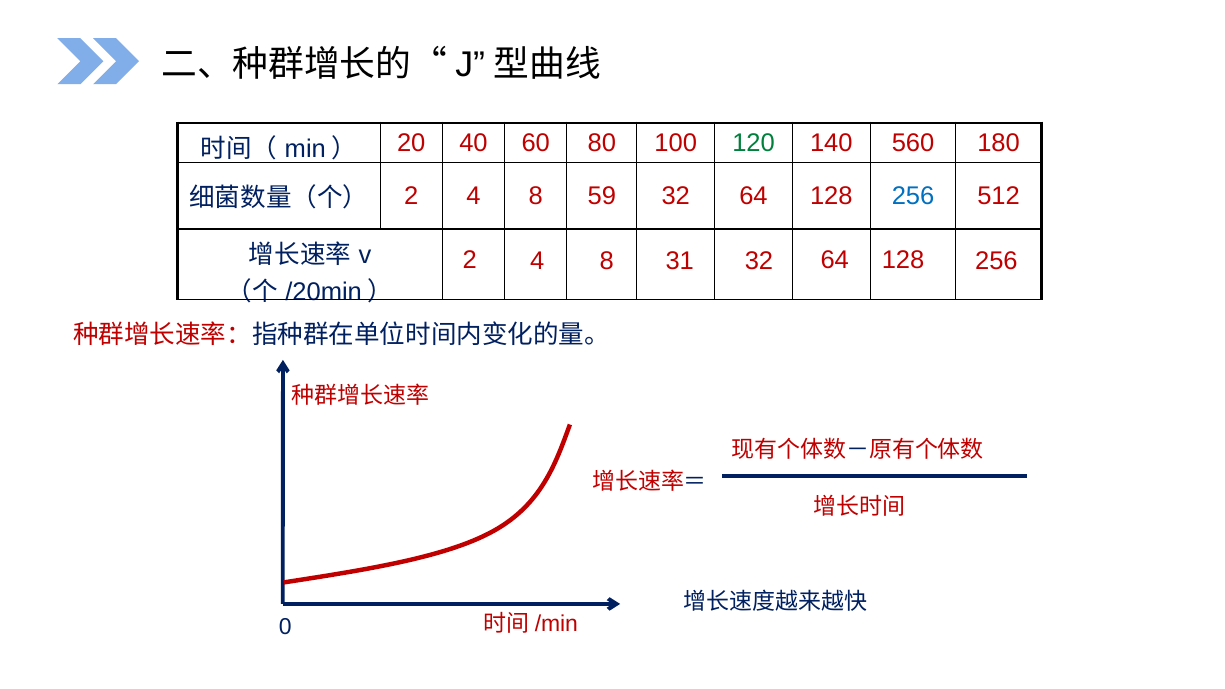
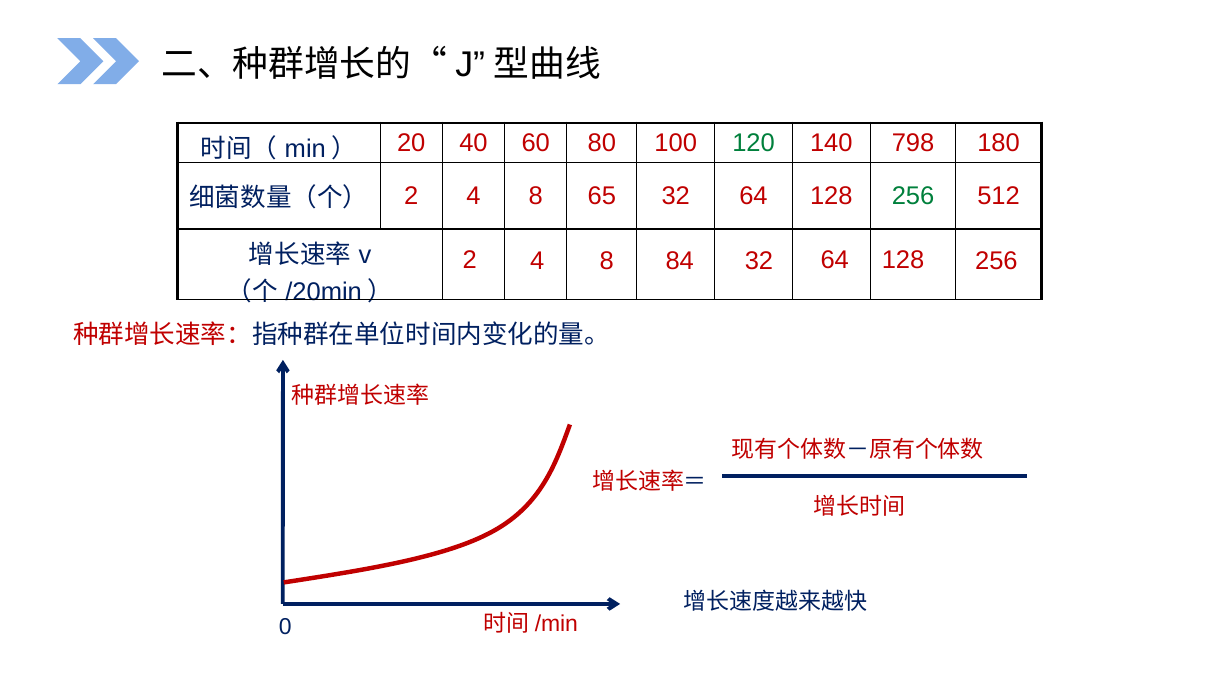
560: 560 -> 798 (913, 143)
59: 59 -> 65 (602, 196)
256 colour: blue -> green (913, 196)
31: 31 -> 84 (680, 262)
